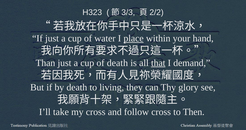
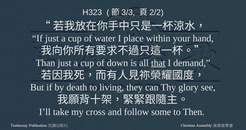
place underline: present -> none (134, 38)
of death: death -> down (117, 63)
follow cross: cross -> some (161, 112)
